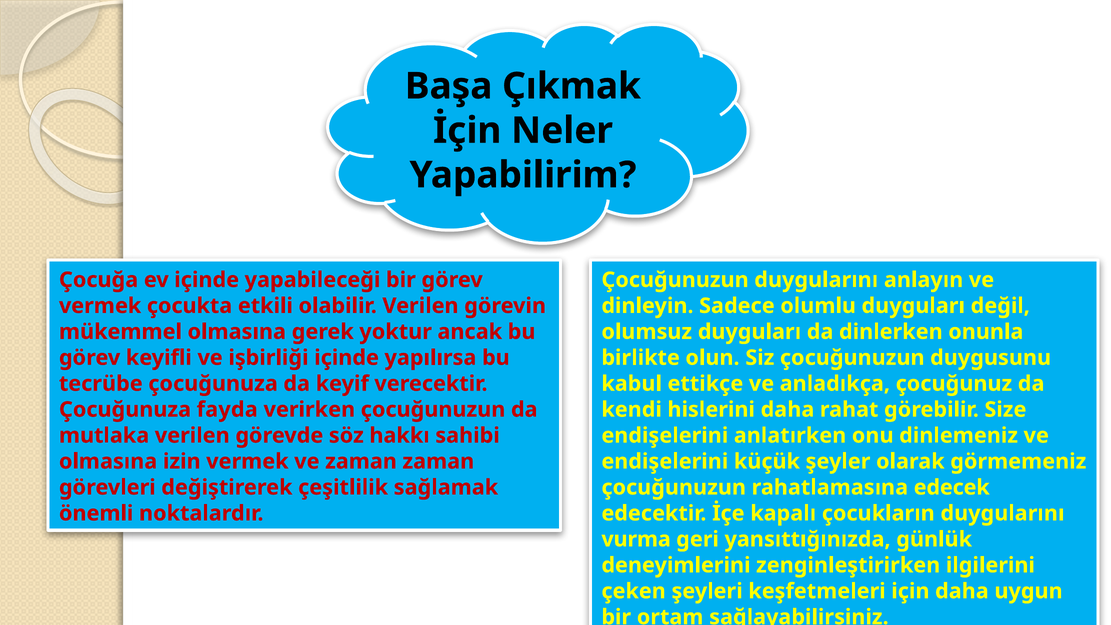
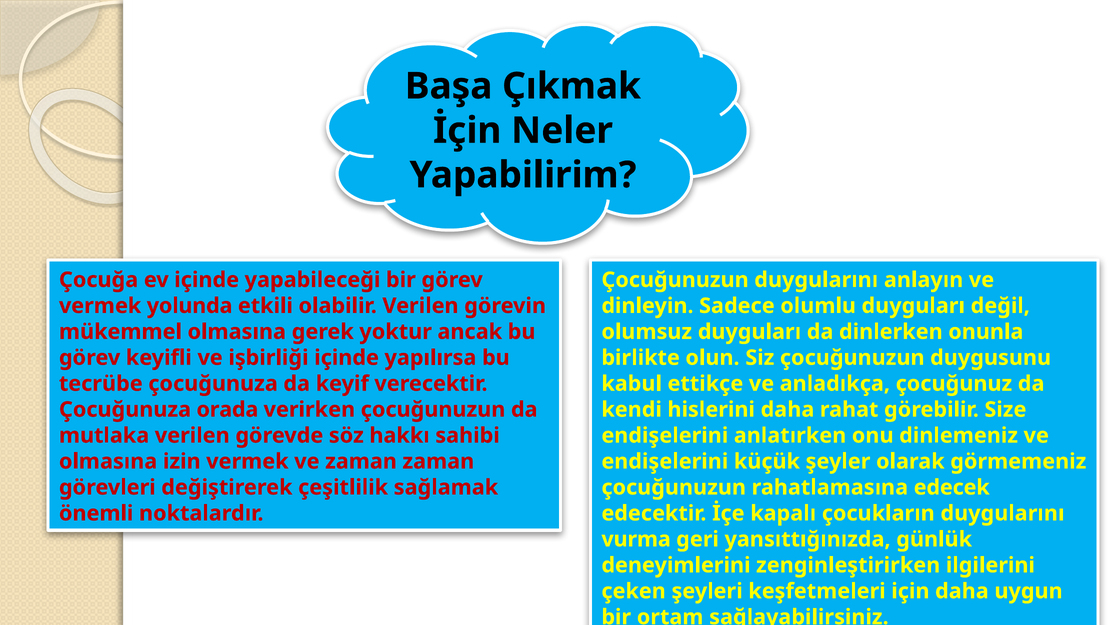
çocukta: çocukta -> yolunda (190, 306)
fayda: fayda -> orada (227, 410)
